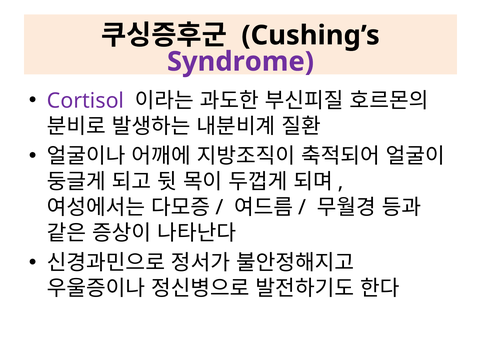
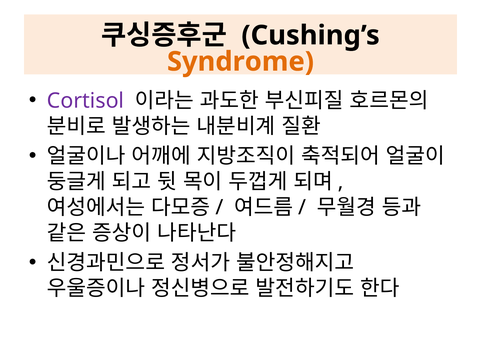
Syndrome colour: purple -> orange (240, 62)
